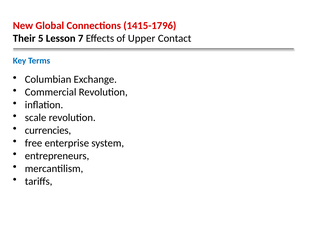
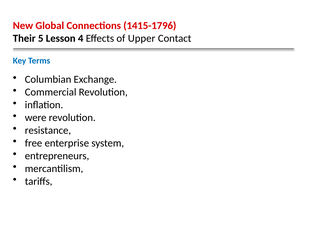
7: 7 -> 4 (81, 38)
scale: scale -> were (36, 118)
currencies: currencies -> resistance (48, 131)
